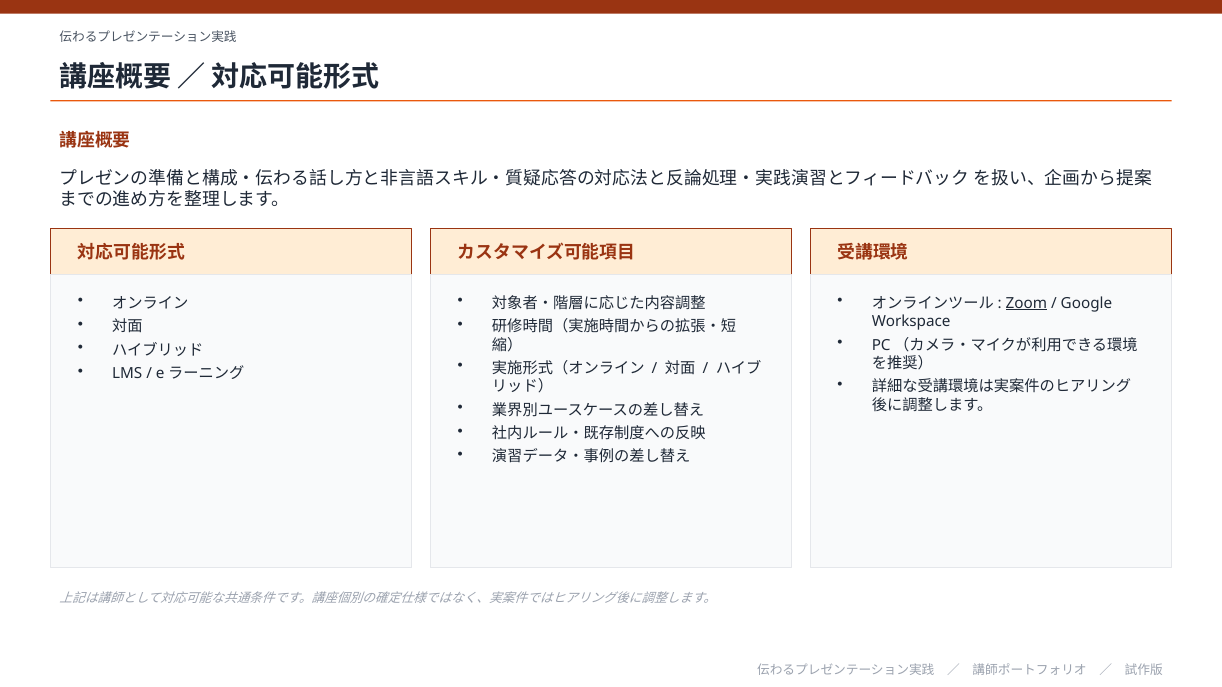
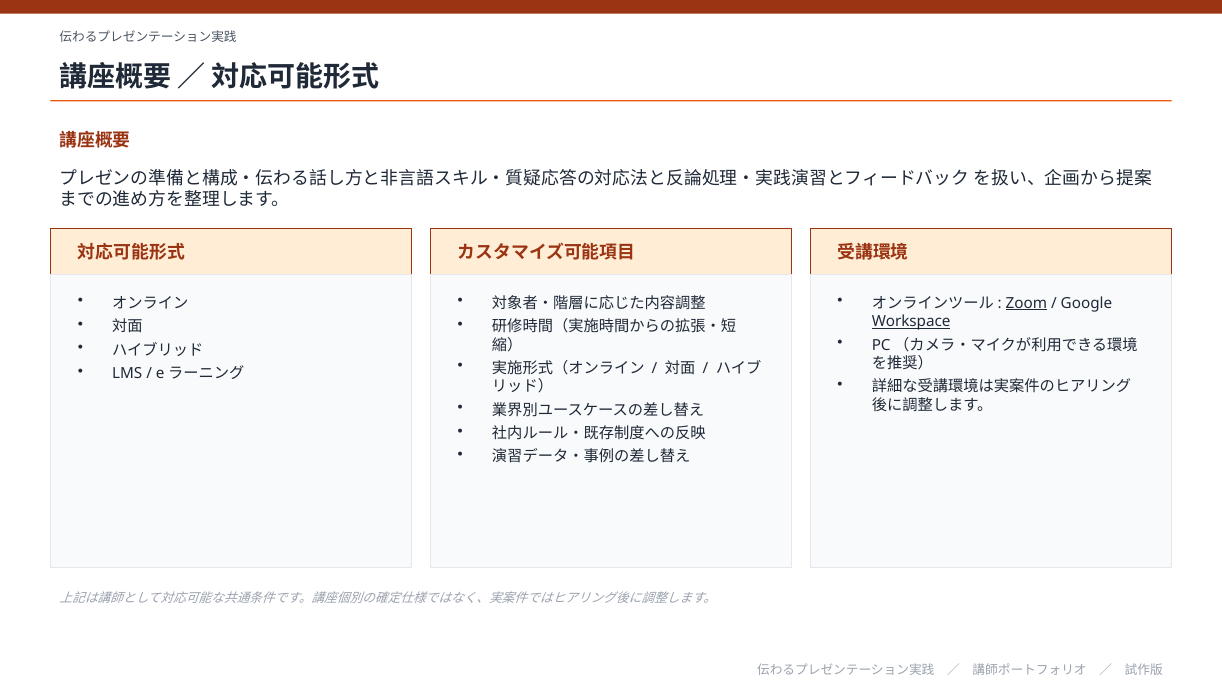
Workspace underline: none -> present (911, 322)
